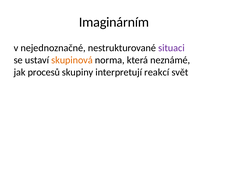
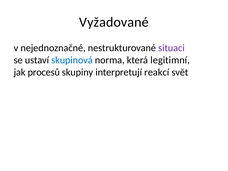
Imaginárním: Imaginárním -> Vyžadované (114, 22)
skupinová colour: orange -> blue (72, 60)
neznámé: neznámé -> legitimní (170, 60)
